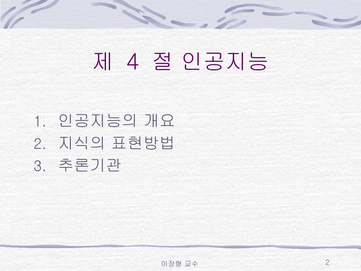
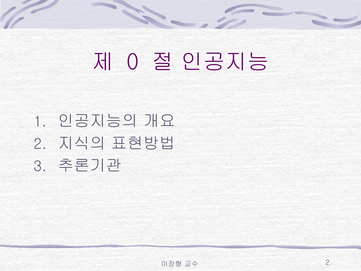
4: 4 -> 0 (133, 62)
